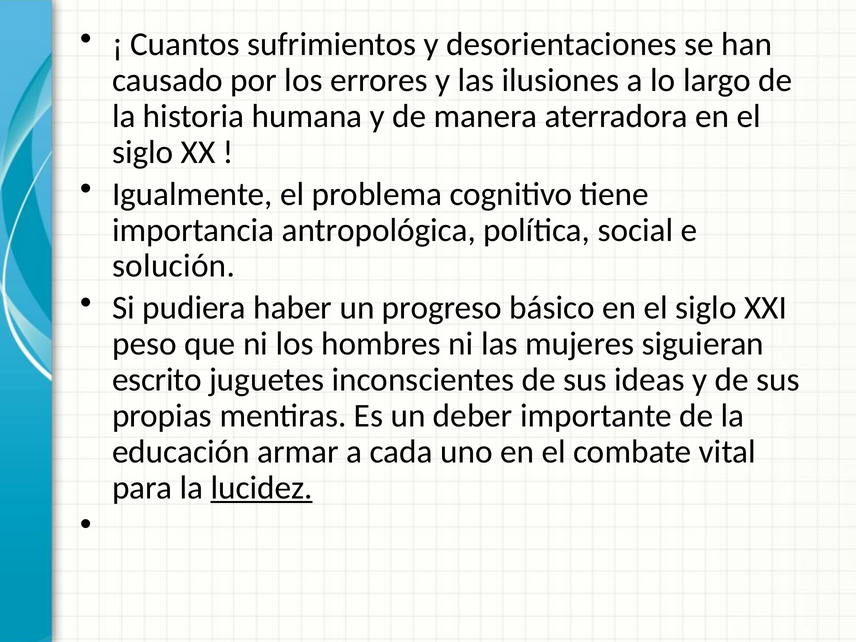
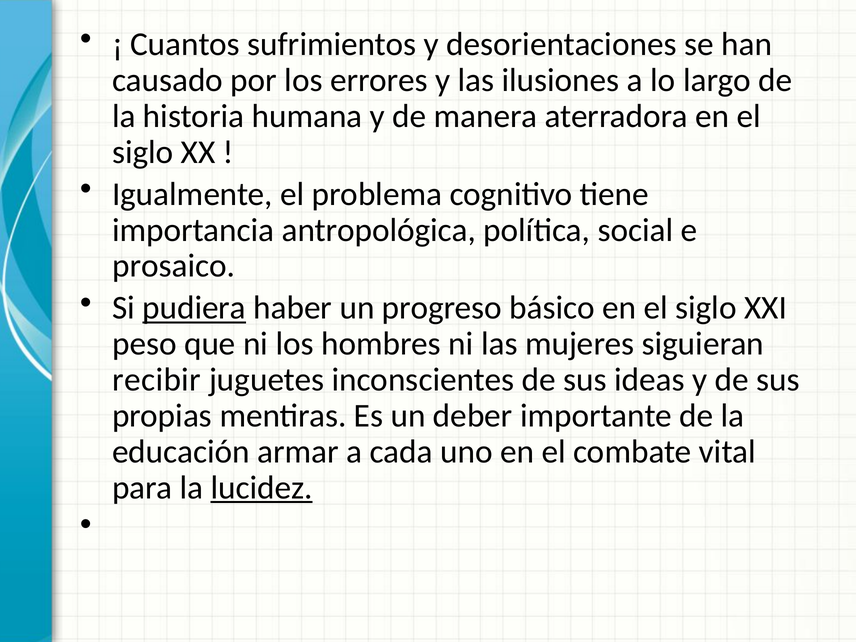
solución: solución -> prosaico (174, 266)
pudiera underline: none -> present (194, 308)
escrito: escrito -> recibir (157, 380)
